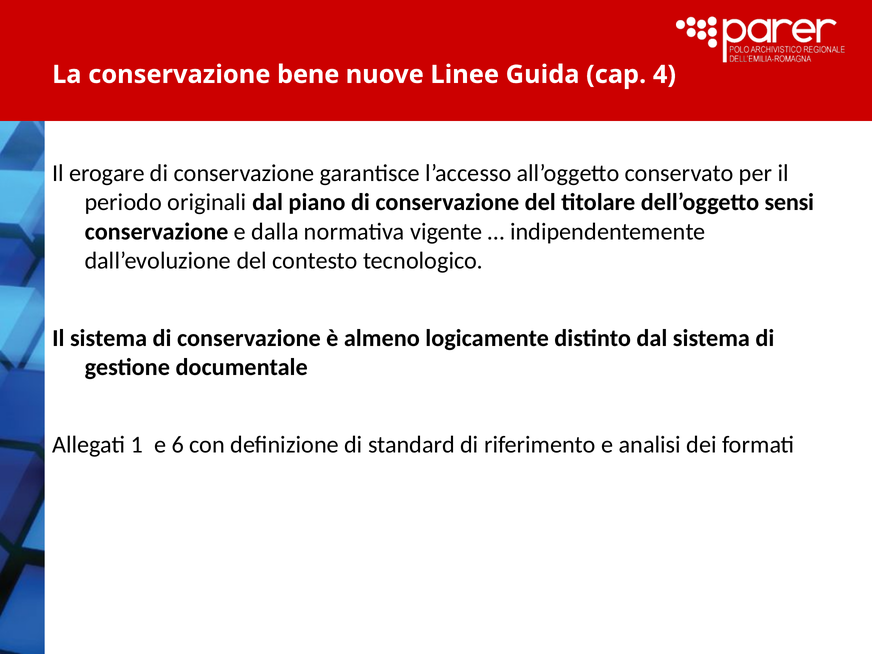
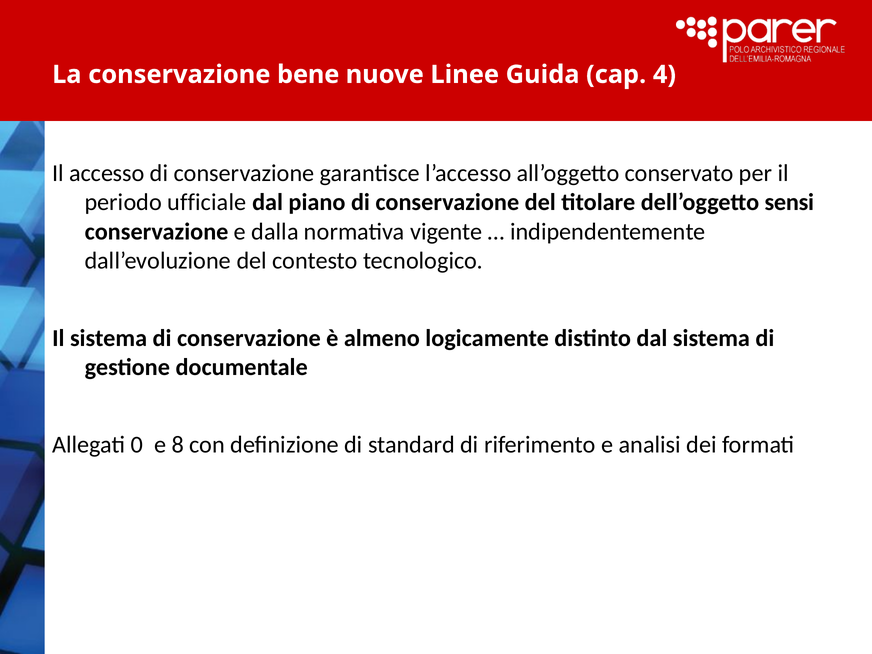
erogare: erogare -> accesso (107, 173)
originali: originali -> ufficiale (207, 202)
1: 1 -> 0 (137, 445)
6: 6 -> 8 (178, 445)
